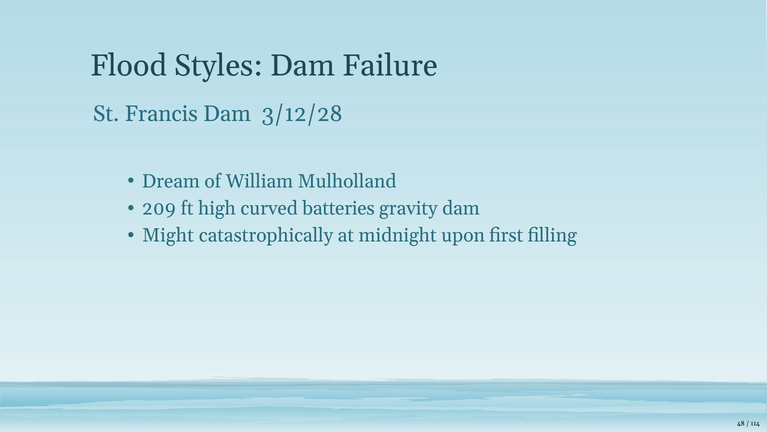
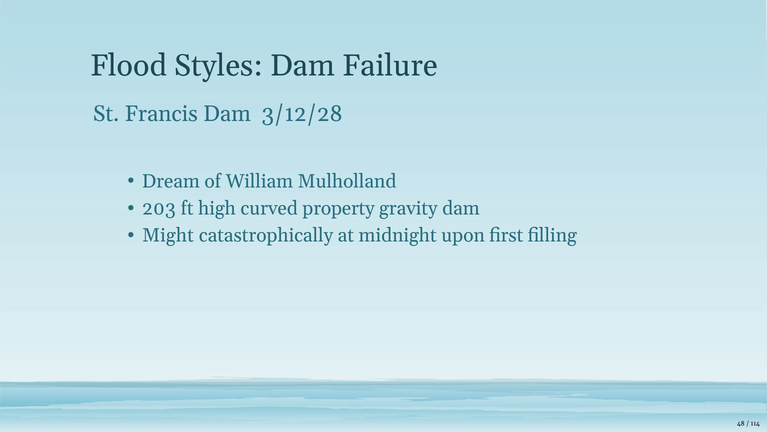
209: 209 -> 203 (159, 208)
batteries: batteries -> property (339, 208)
